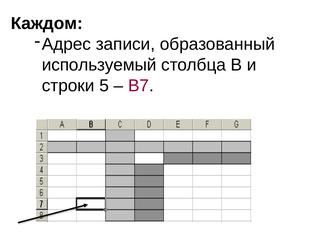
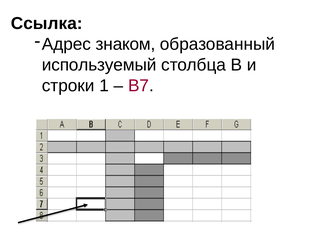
Каждом: Каждом -> Ссылка (47, 23)
записи: записи -> знаком (126, 44)
5: 5 -> 1 (104, 85)
